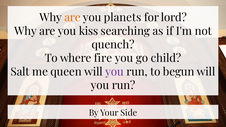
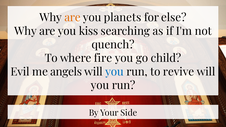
lord: lord -> else (174, 18)
Salt: Salt -> Evil (20, 72)
queen: queen -> angels (66, 72)
you colour: purple -> blue (114, 72)
begun: begun -> revive (179, 72)
